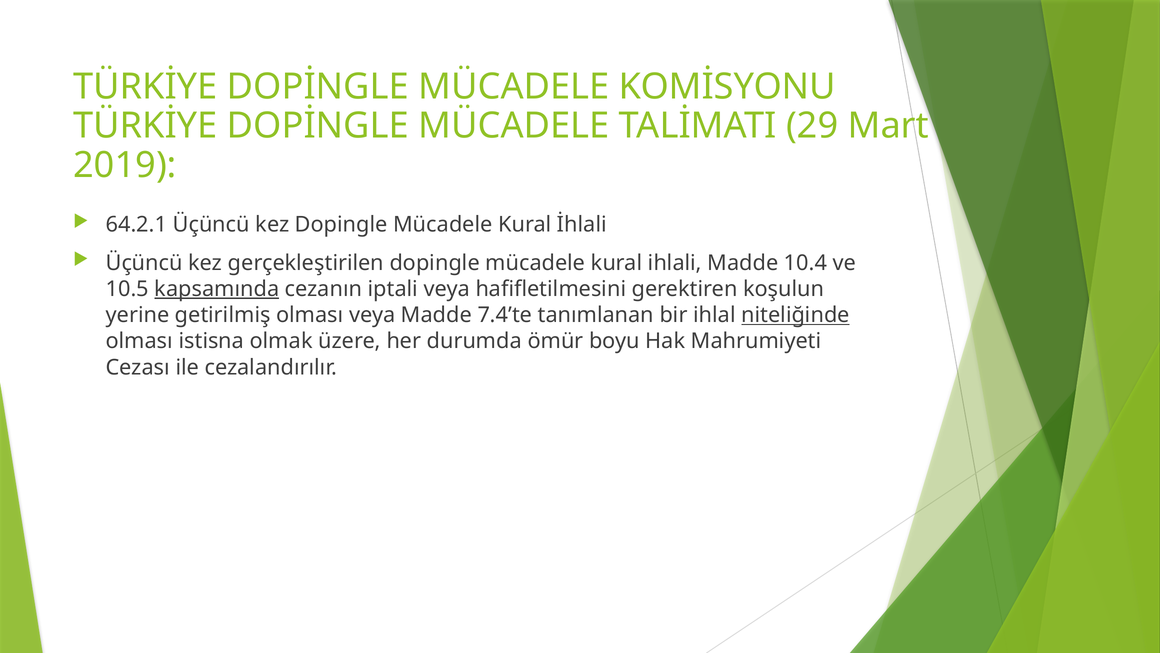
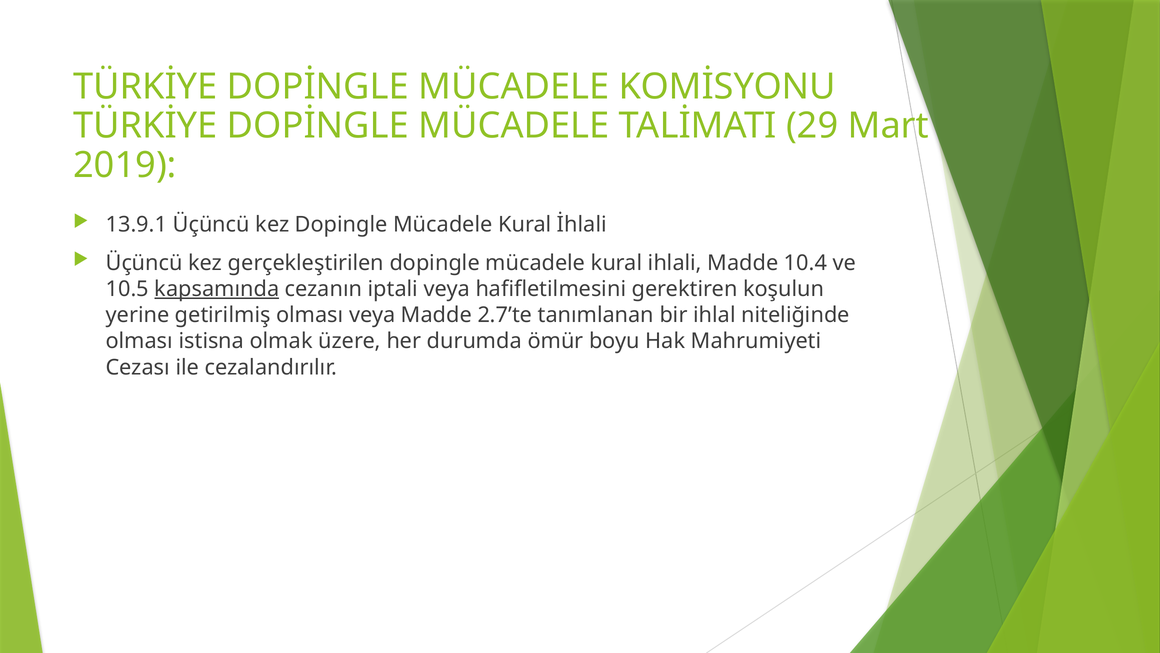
64.2.1: 64.2.1 -> 13.9.1 (136, 225)
7.4’te: 7.4’te -> 2.7’te (505, 315)
niteliğinde underline: present -> none (795, 315)
